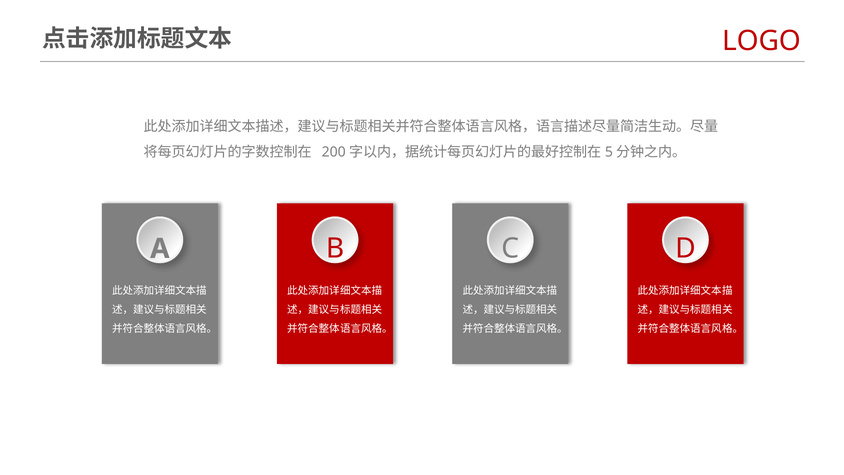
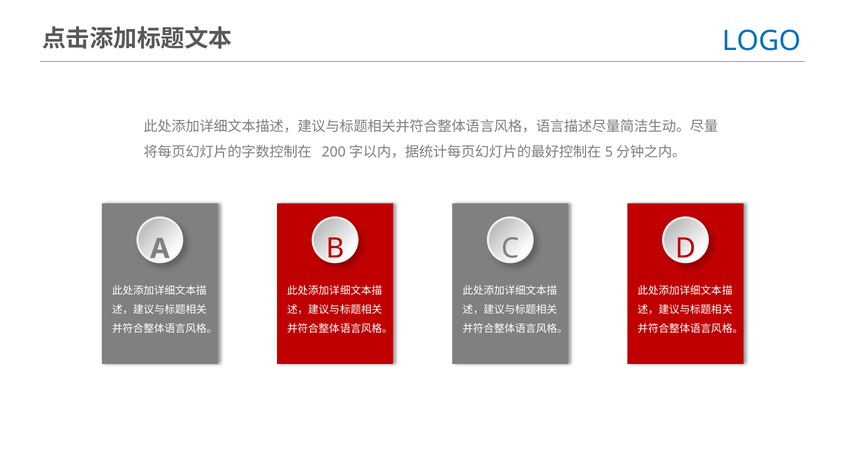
LOGO colour: red -> blue (761, 41)
